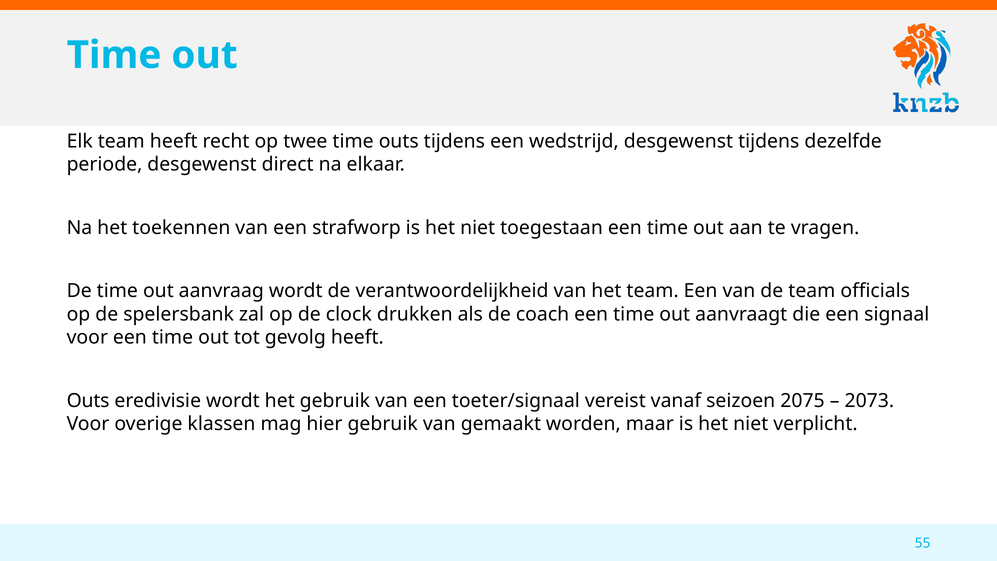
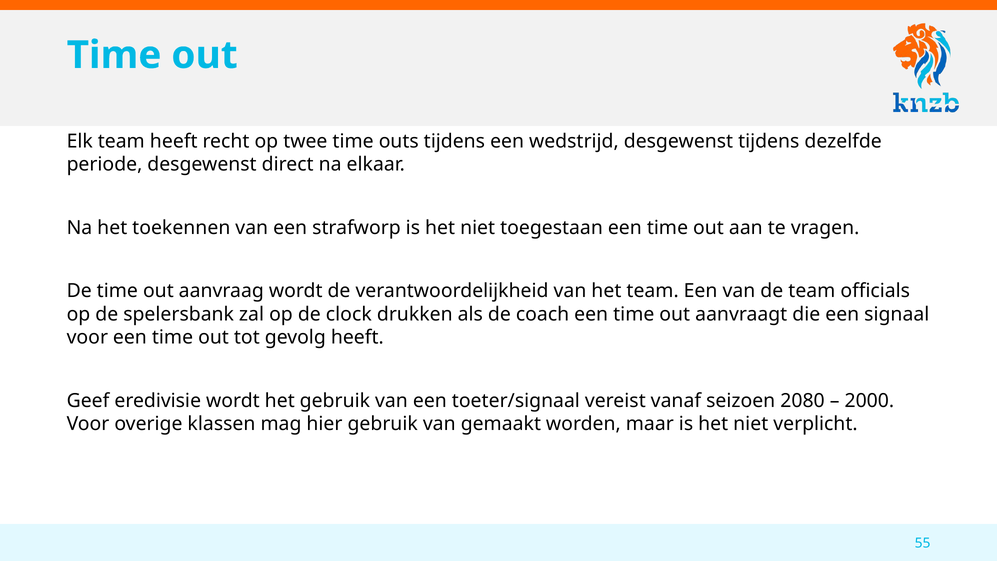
Outs: Outs -> Geef (88, 401)
2075: 2075 -> 2080 (803, 401)
2073: 2073 -> 2000 (869, 401)
